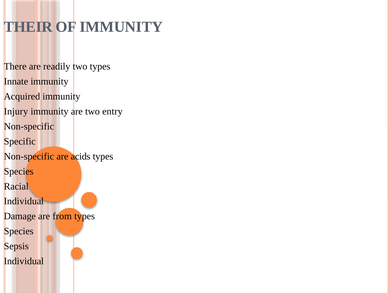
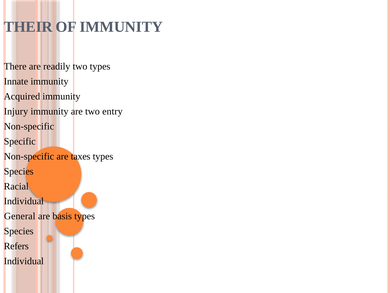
acids: acids -> taxes (81, 156)
Damage: Damage -> General (20, 216)
from: from -> basis (62, 216)
Sepsis: Sepsis -> Refers (16, 246)
